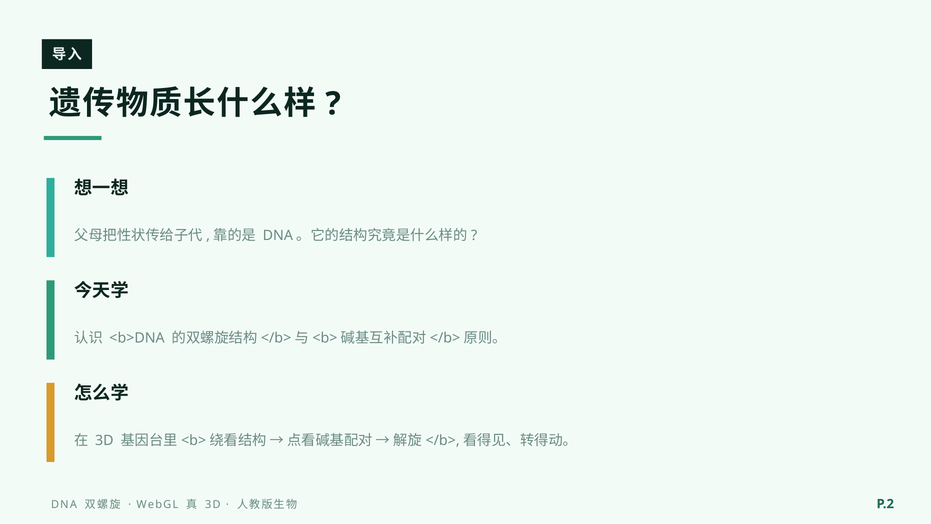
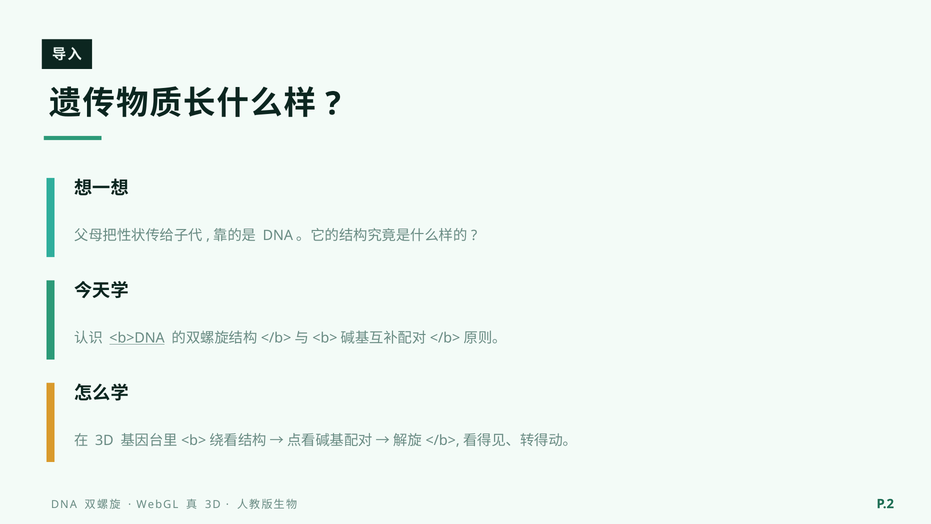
<b>DNA underline: none -> present (137, 338)
